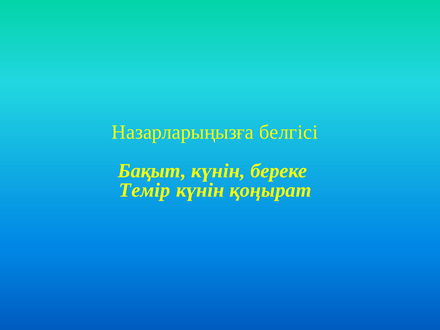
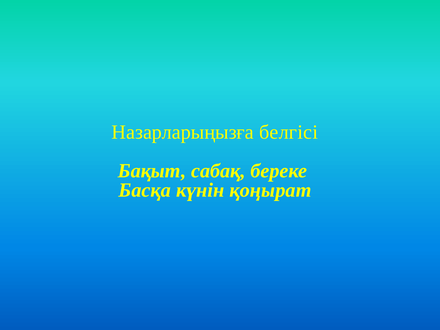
Бақыт күнін: күнін -> сабақ (218, 171)
Темір: Темір -> Басқа (145, 190)
